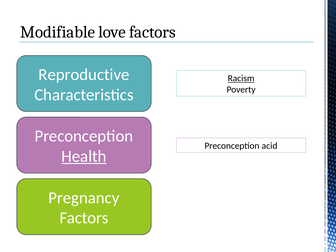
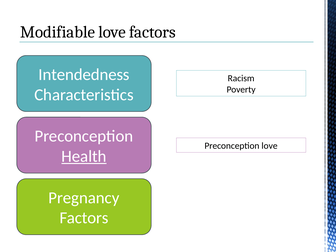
Reproductive: Reproductive -> Intendedness (84, 75)
Racism underline: present -> none (241, 78)
Preconception acid: acid -> love (270, 146)
